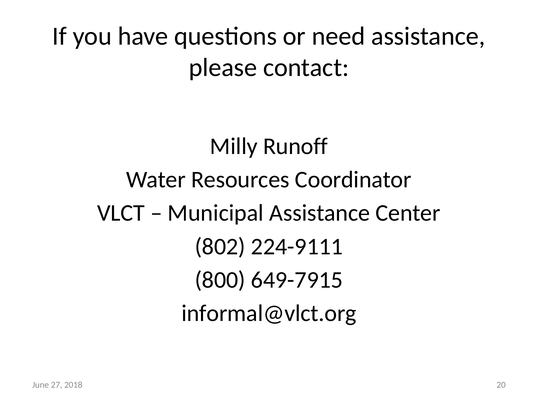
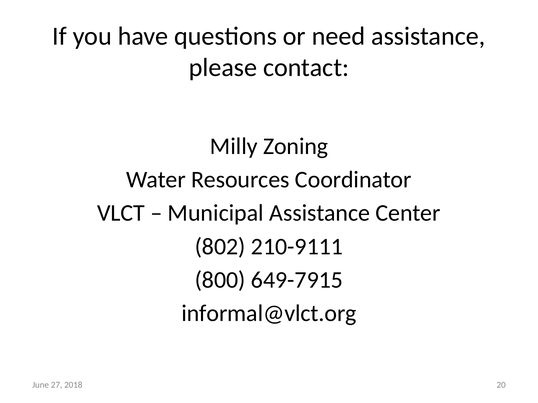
Runoff: Runoff -> Zoning (296, 146)
224-9111: 224-9111 -> 210-9111 (297, 247)
